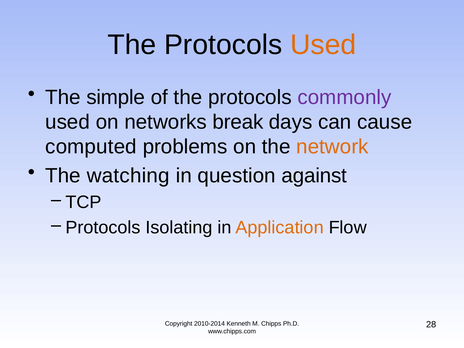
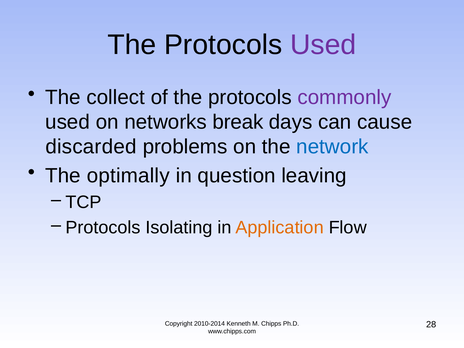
Used colour: orange -> purple (323, 45)
simple: simple -> collect (116, 97)
computed: computed -> discarded (91, 147)
network colour: orange -> blue (332, 147)
watching: watching -> optimally (128, 176)
against: against -> leaving (314, 176)
